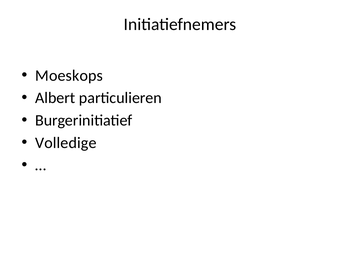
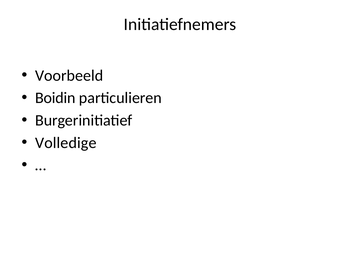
Moeskops: Moeskops -> Voorbeeld (69, 76)
Albert: Albert -> Boidin (55, 98)
